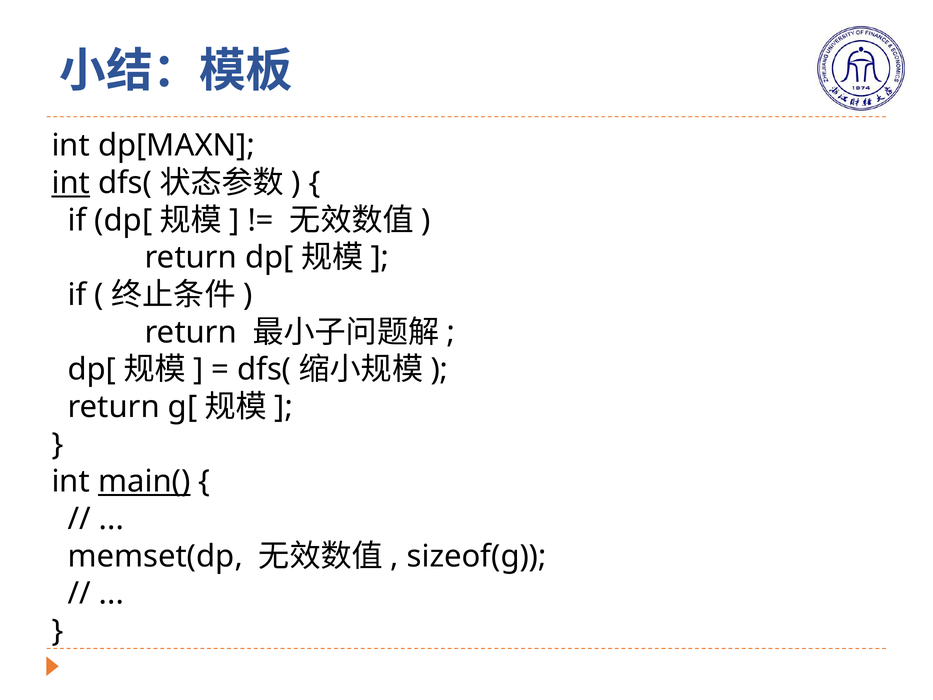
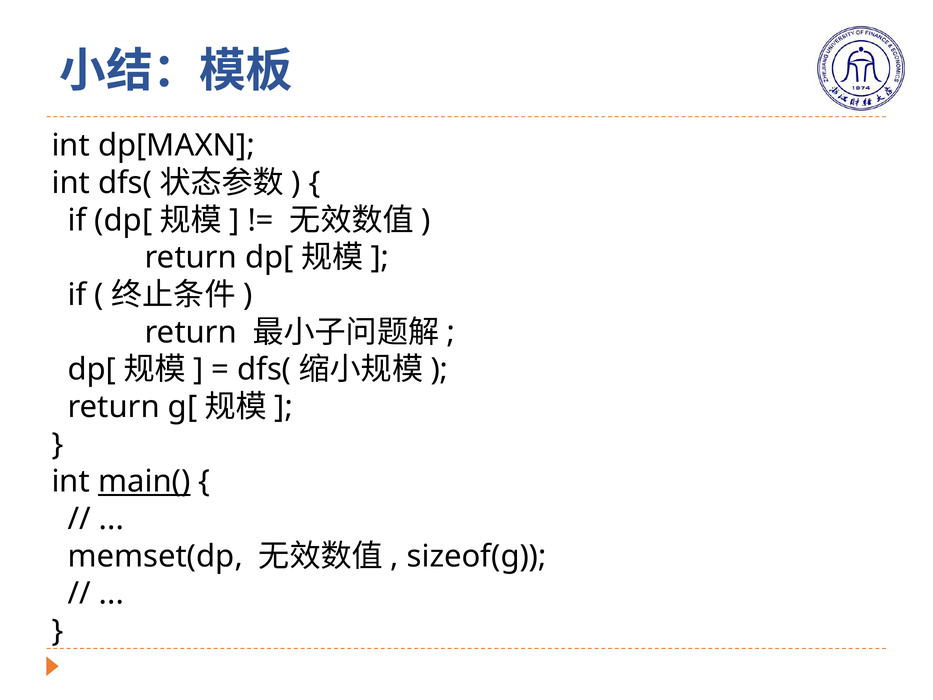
int underline: present -> none (71, 183)
